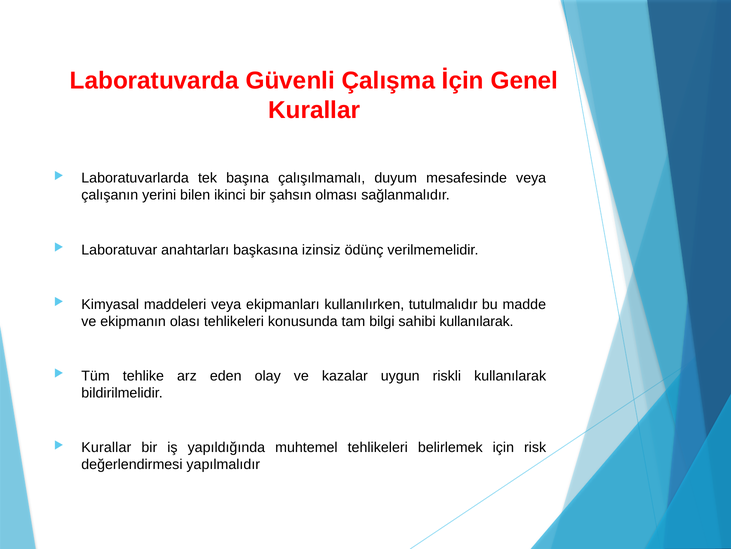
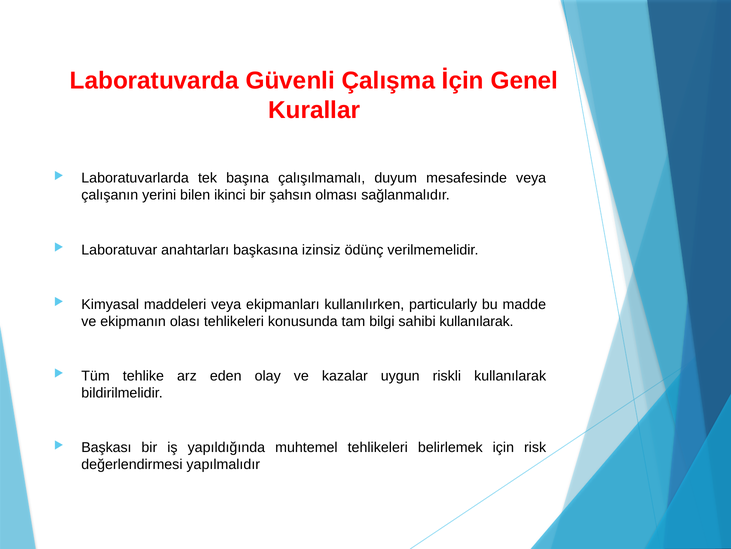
tutulmalıdır: tutulmalıdır -> particularly (443, 304)
Kurallar: Kurallar -> Başkası (106, 447)
